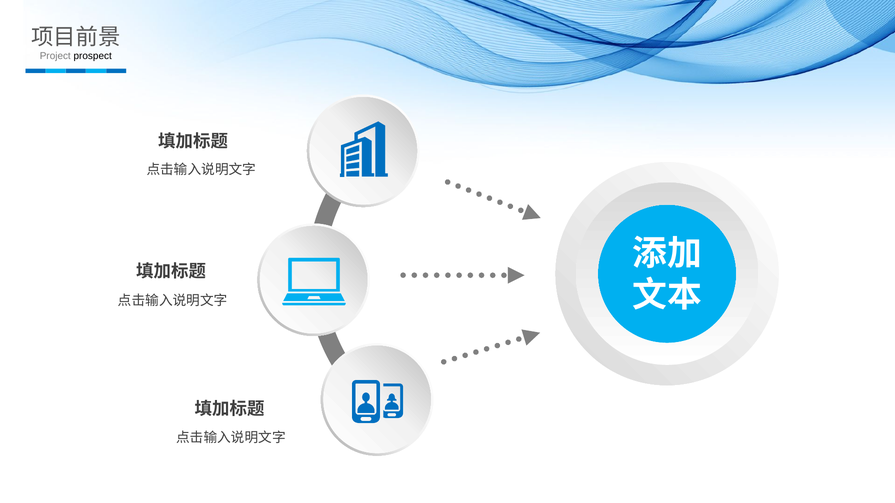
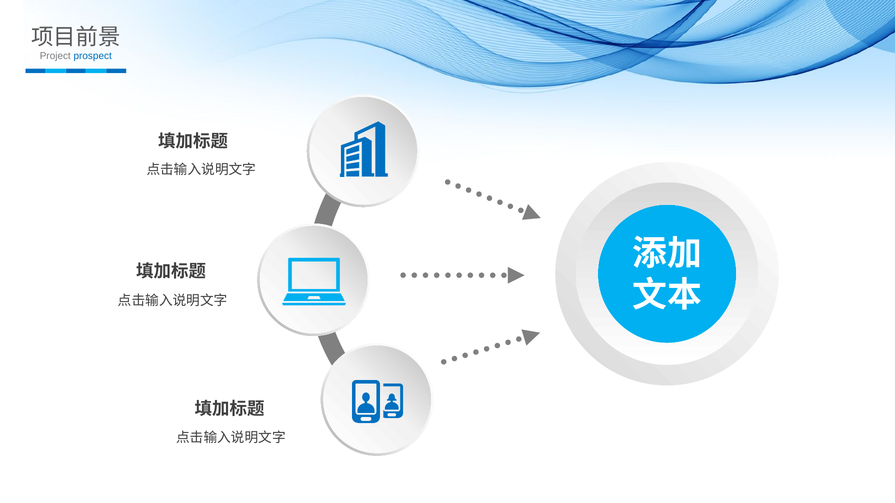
prospect colour: black -> blue (93, 56)
